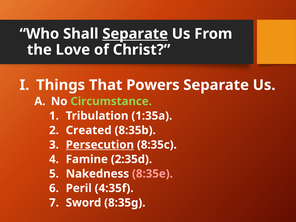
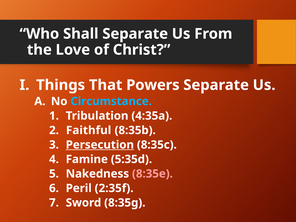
Separate underline: present -> none (135, 34)
Circumstance colour: light green -> light blue (111, 101)
1:35a: 1:35a -> 4:35a (152, 116)
Created: Created -> Faithful (89, 130)
2:35d: 2:35d -> 5:35d (131, 159)
4:35f: 4:35f -> 2:35f (114, 188)
